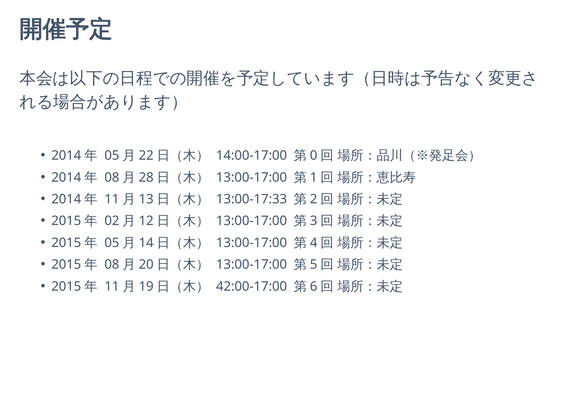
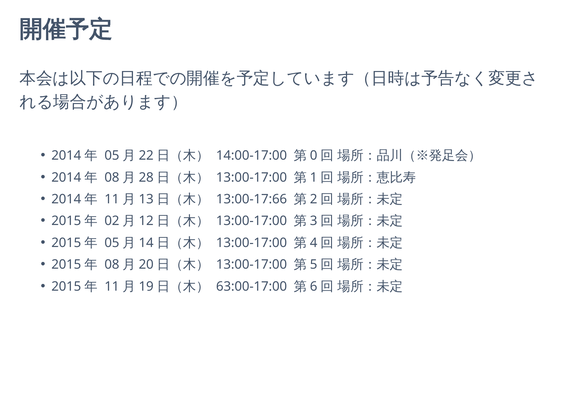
13:00-17:33: 13:00-17:33 -> 13:00-17:66 (252, 199)
42:00-17:00: 42:00-17:00 -> 63:00-17:00 (252, 286)
